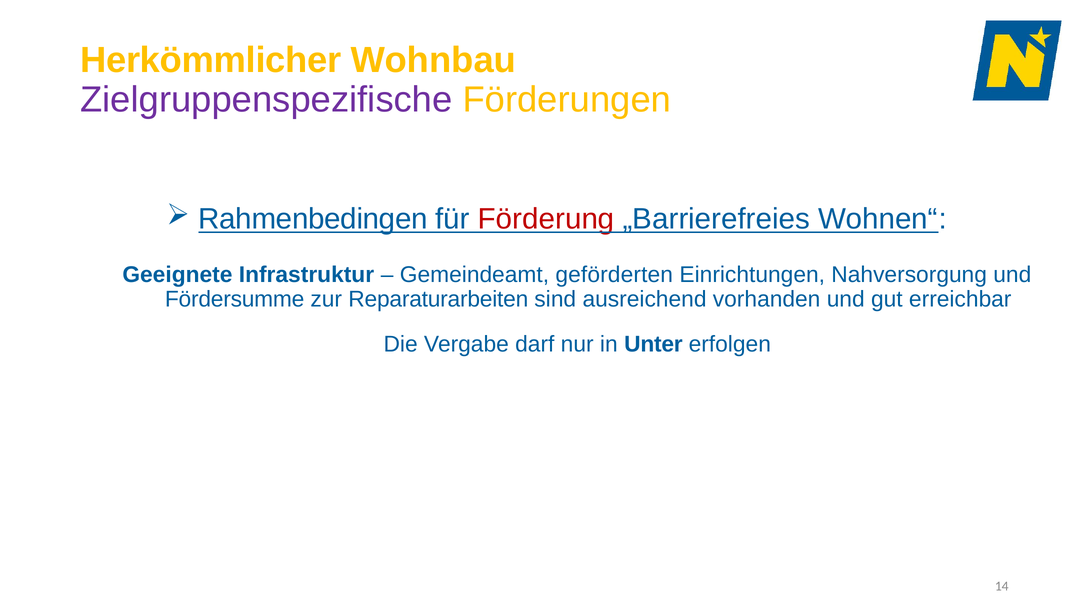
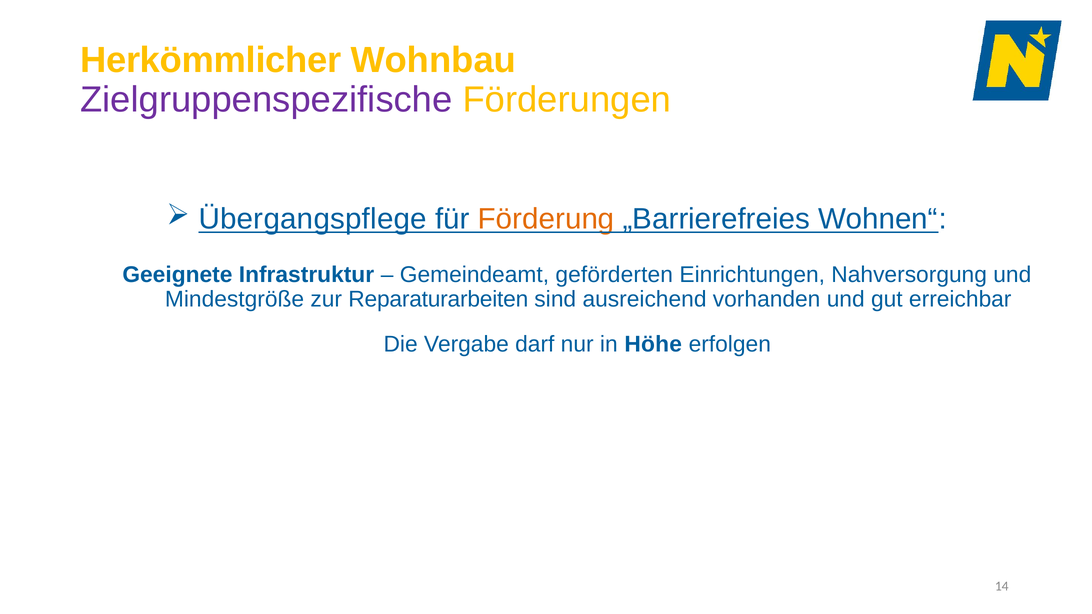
Rahmenbedingen: Rahmenbedingen -> Übergangspflege (313, 219)
Förderung colour: red -> orange (546, 219)
Fördersumme: Fördersumme -> Mindestgröße (235, 299)
Unter: Unter -> Höhe (653, 345)
